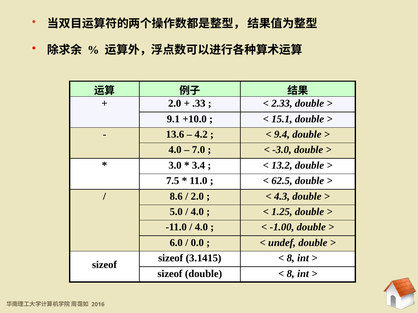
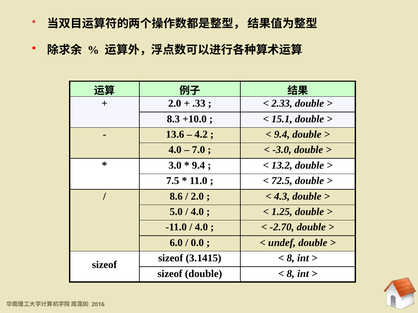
9.1: 9.1 -> 8.3 (173, 119)
3.4: 3.4 -> 9.4 (199, 166)
62.5: 62.5 -> 72.5 (282, 181)
-1.00: -1.00 -> -2.70 (282, 228)
